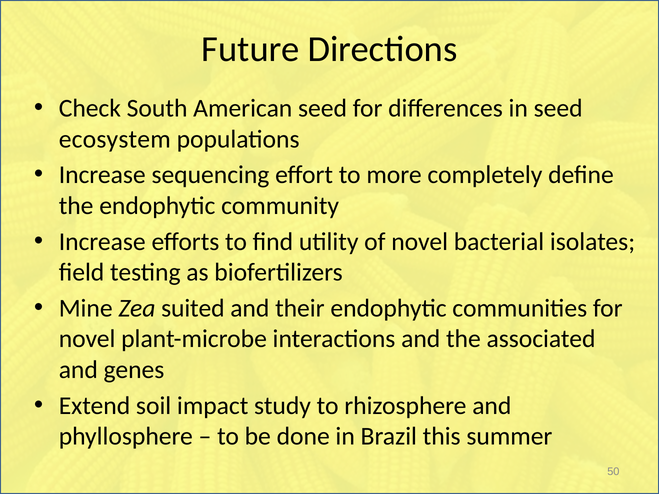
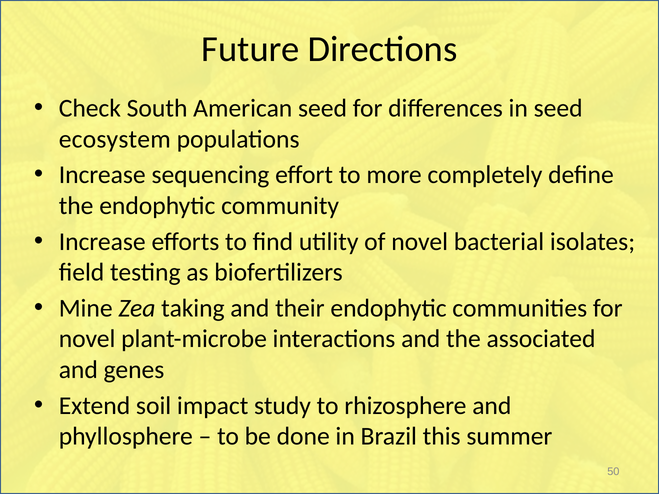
suited: suited -> taking (193, 308)
